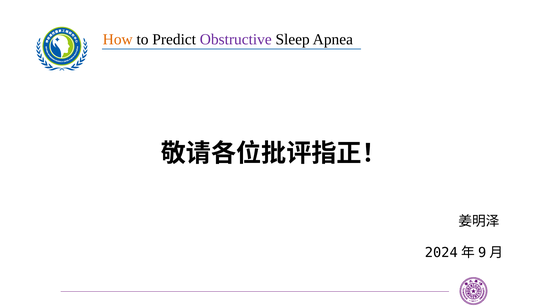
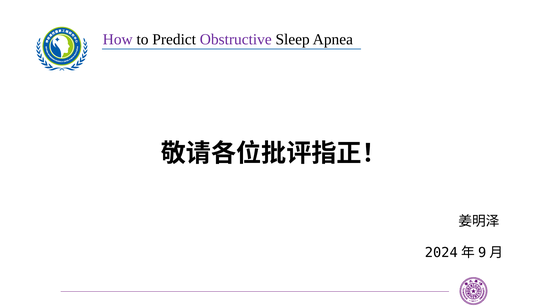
How colour: orange -> purple (118, 39)
